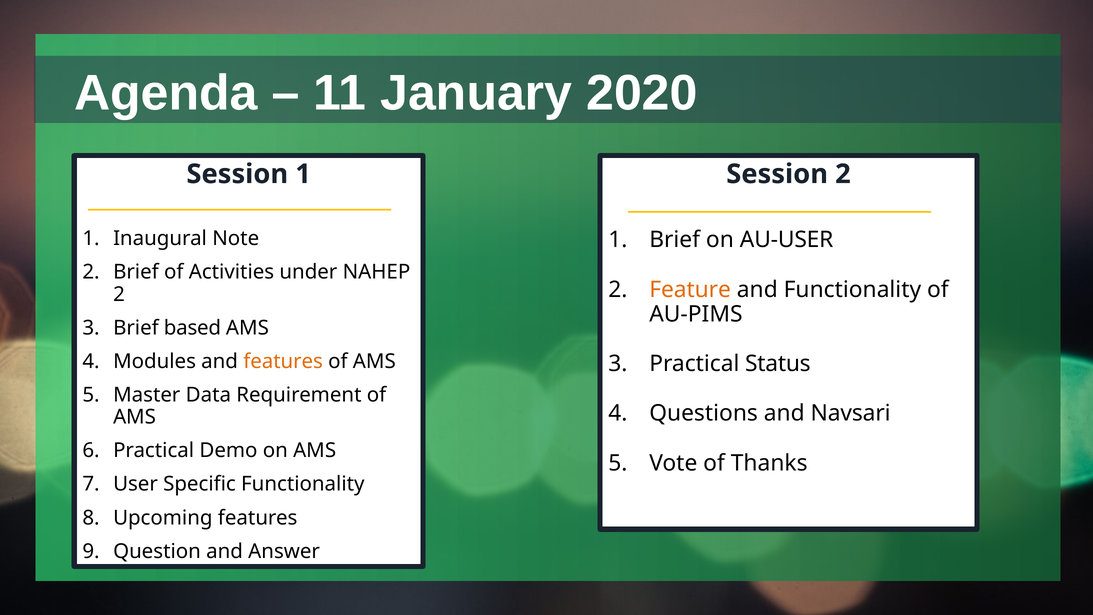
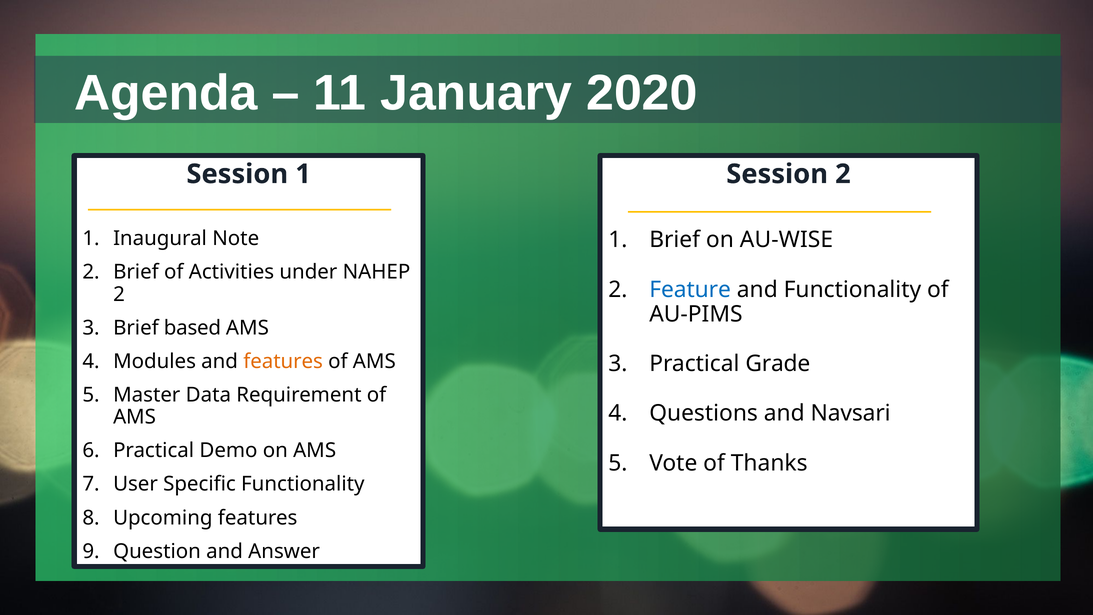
AU-USER: AU-USER -> AU-WISE (787, 240)
Feature colour: orange -> blue (690, 289)
Status: Status -> Grade (778, 364)
